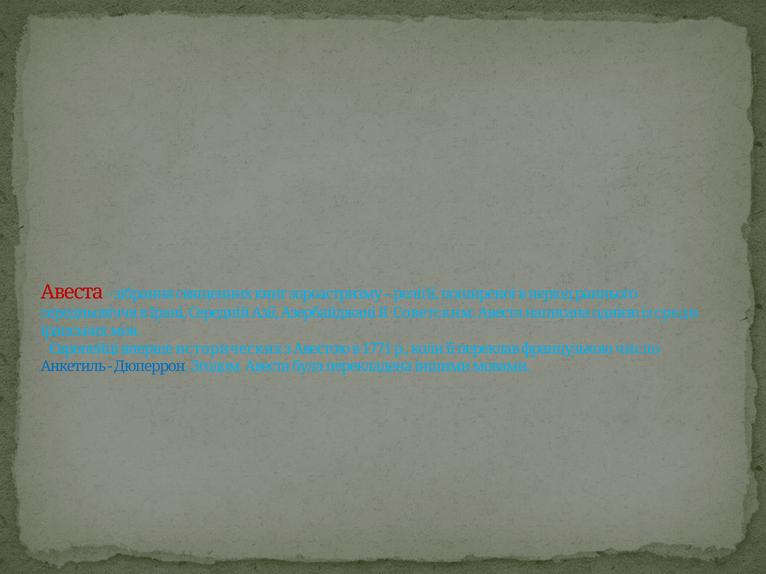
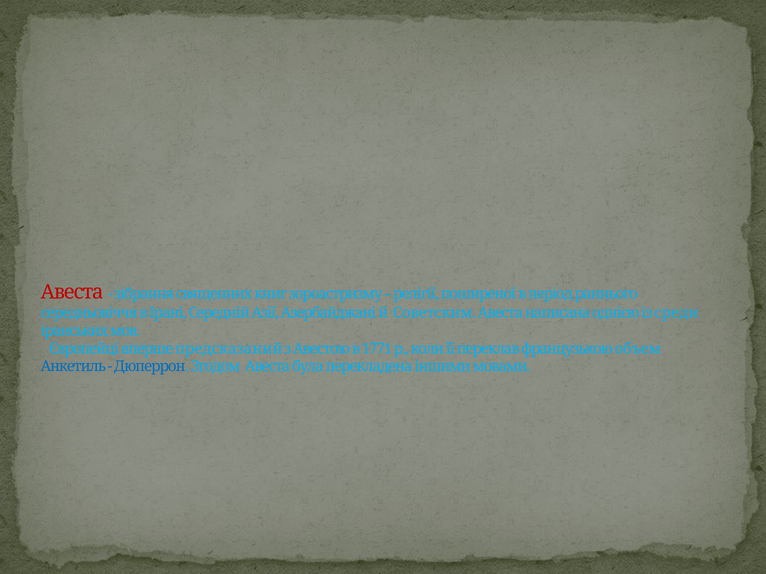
исторических: исторических -> предсказаний (229, 349)
число: число -> объем (638, 349)
